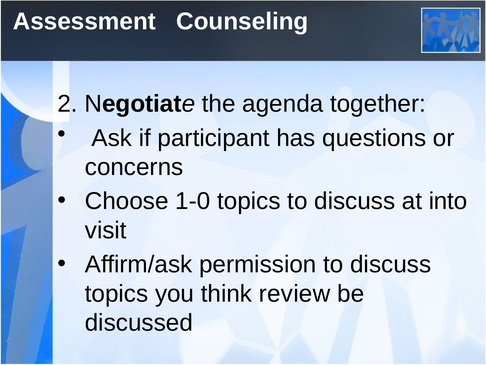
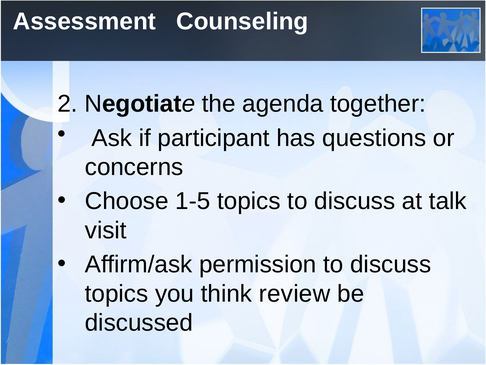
1-0: 1-0 -> 1-5 (193, 201)
into: into -> talk (448, 201)
